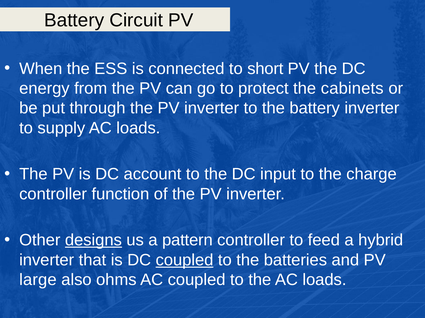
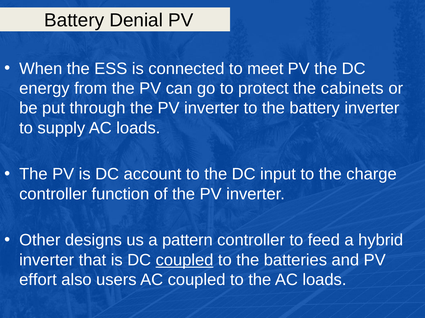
Circuit: Circuit -> Denial (136, 20)
short: short -> meet (265, 69)
designs underline: present -> none (93, 241)
large: large -> effort (38, 280)
ohms: ohms -> users (116, 280)
